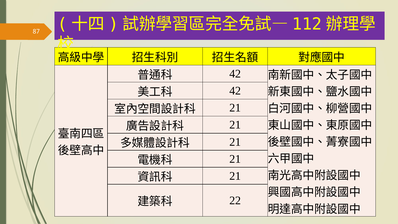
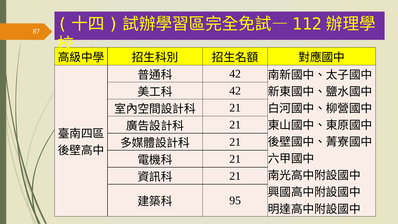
22: 22 -> 95 (235, 200)
